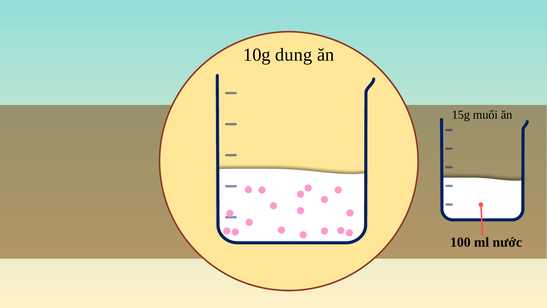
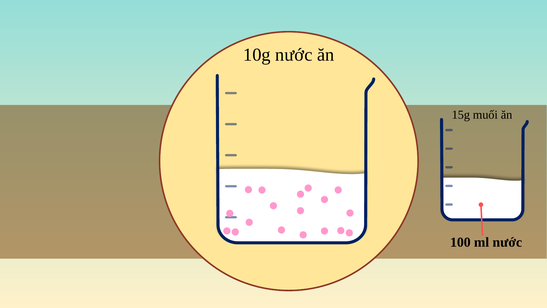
dung: dung -> nước (294, 55)
